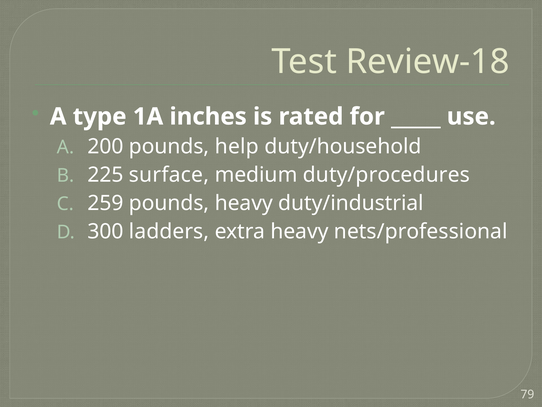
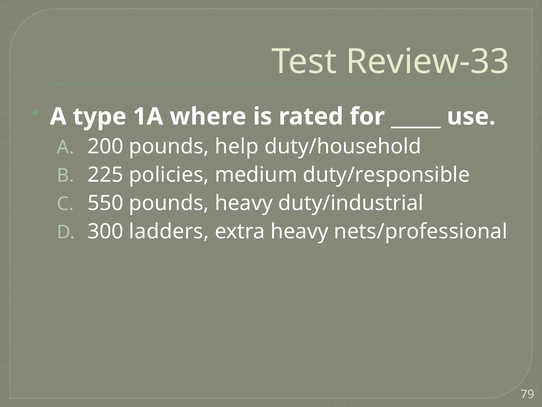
Review-18: Review-18 -> Review-33 (428, 62)
inches: inches -> where (208, 116)
surface: surface -> policies (169, 175)
duty/procedures: duty/procedures -> duty/responsible (386, 175)
259: 259 -> 550 (105, 203)
